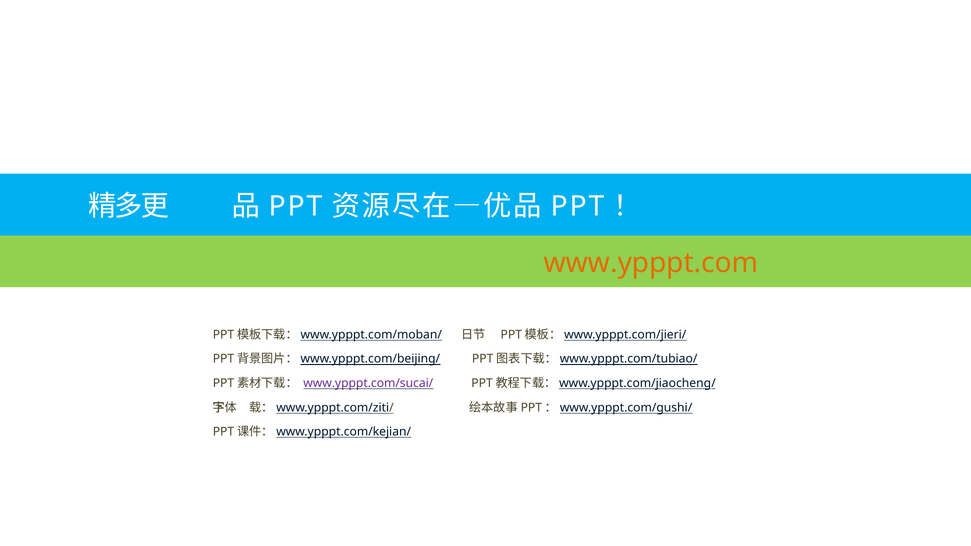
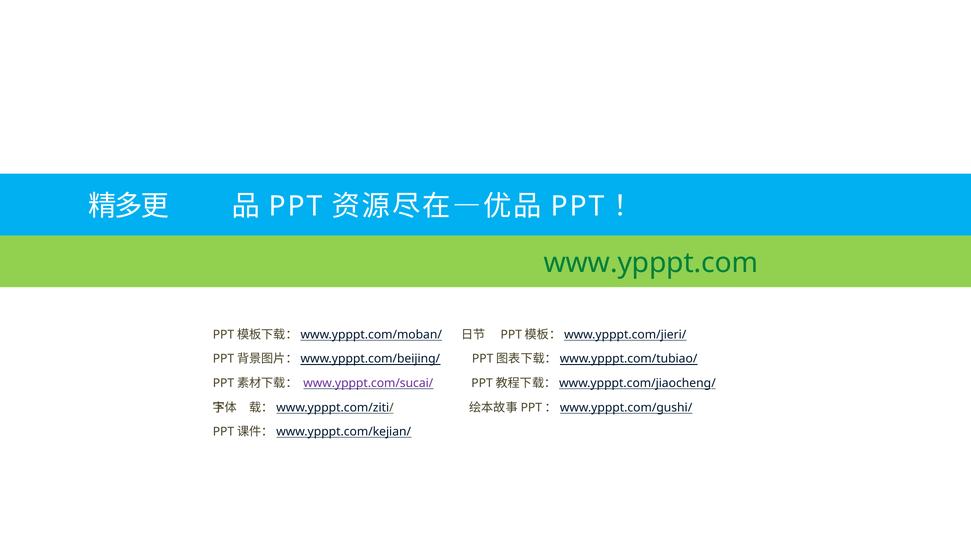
www.ypppt.com colour: orange -> green (651, 263)
